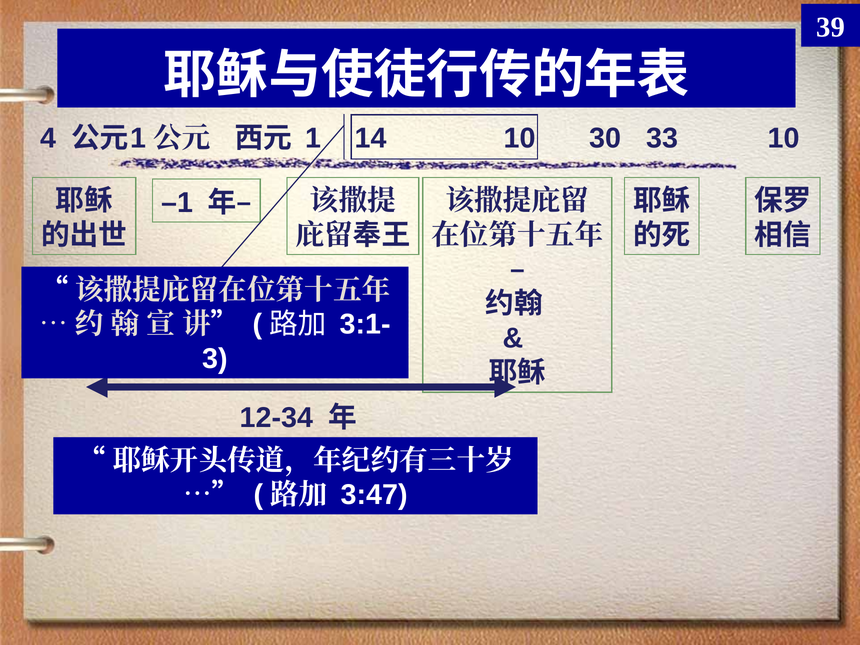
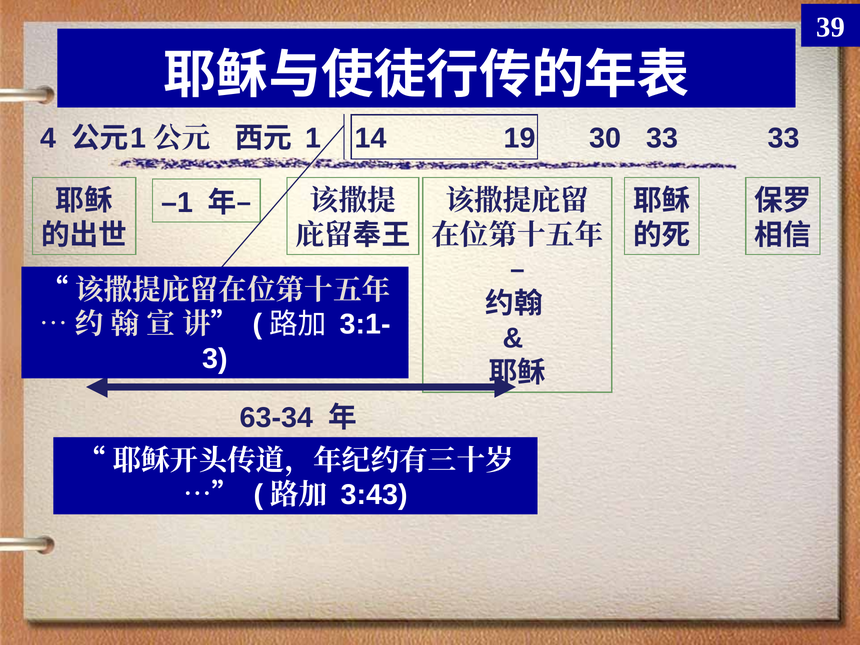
1 10: 10 -> 19 (520, 138)
33 10: 10 -> 33 (784, 138)
12-34: 12-34 -> 63-34 (277, 418)
3:47: 3:47 -> 3:43 (374, 495)
